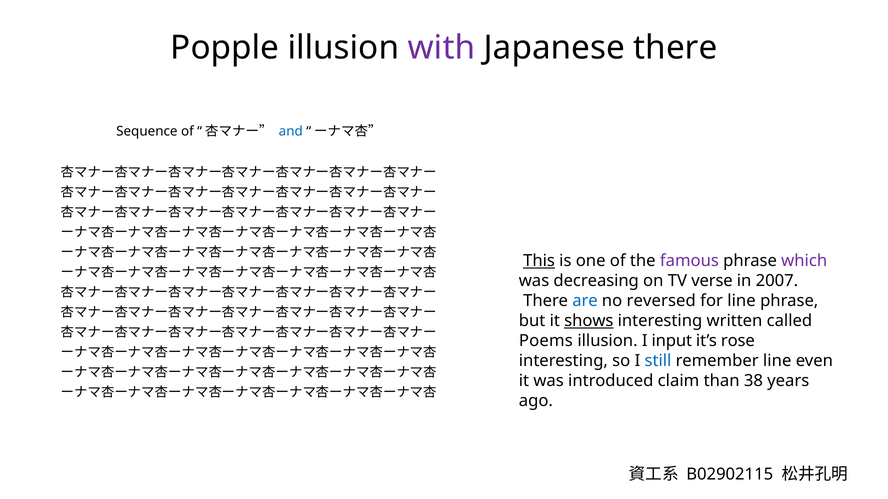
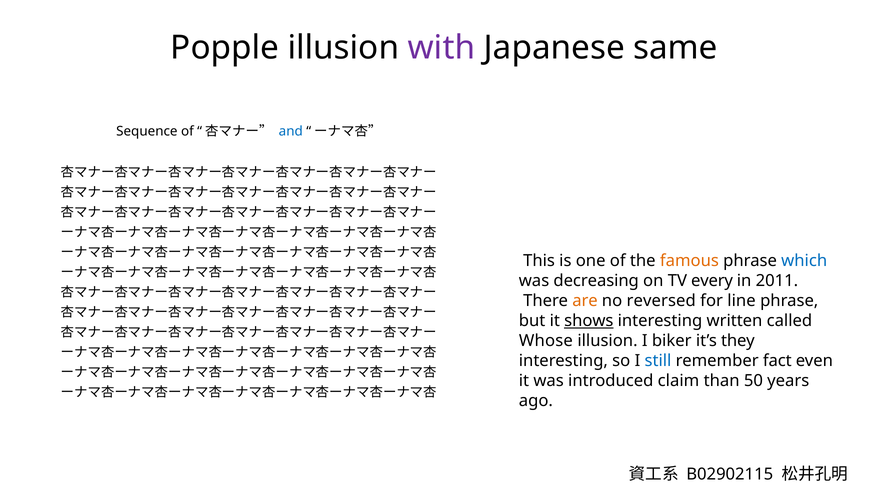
Japanese there: there -> same (676, 48)
This underline: present -> none (539, 261)
famous colour: purple -> orange (689, 261)
which colour: purple -> blue (804, 261)
verse: verse -> every (712, 281)
2007: 2007 -> 2011 (777, 281)
are colour: blue -> orange (585, 301)
Poems: Poems -> Whose (546, 341)
input: input -> biker (672, 341)
rose: rose -> they (738, 341)
remember line: line -> fact (777, 361)
38: 38 -> 50 (753, 381)
